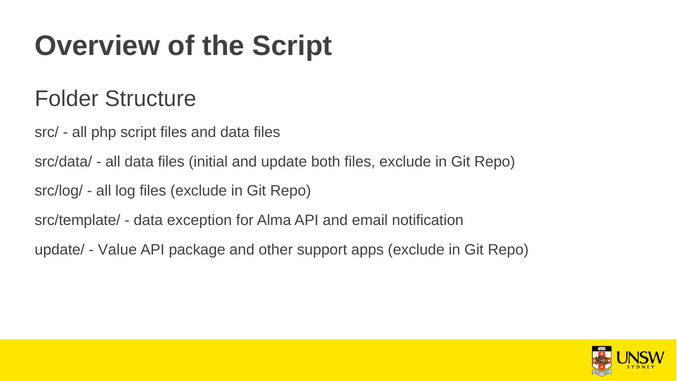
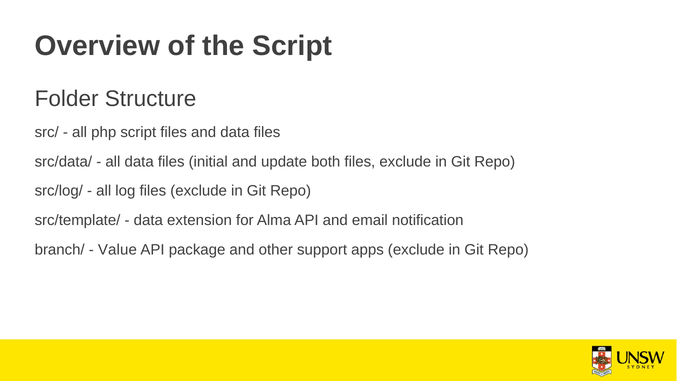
exception: exception -> extension (199, 220)
update/: update/ -> branch/ (60, 250)
